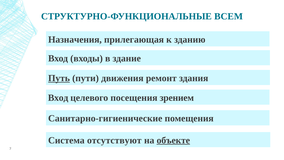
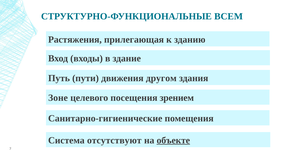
Назначения: Назначения -> Растяжения (75, 39)
Путь underline: present -> none (59, 78)
ремонт: ремонт -> другом (161, 78)
Вход: Вход -> Зоне (58, 98)
